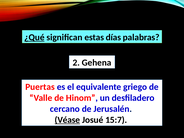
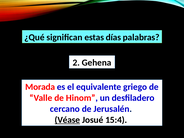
¿Qué underline: present -> none (34, 37)
Puertas: Puertas -> Morada (40, 87)
15:7: 15:7 -> 15:4 (116, 120)
